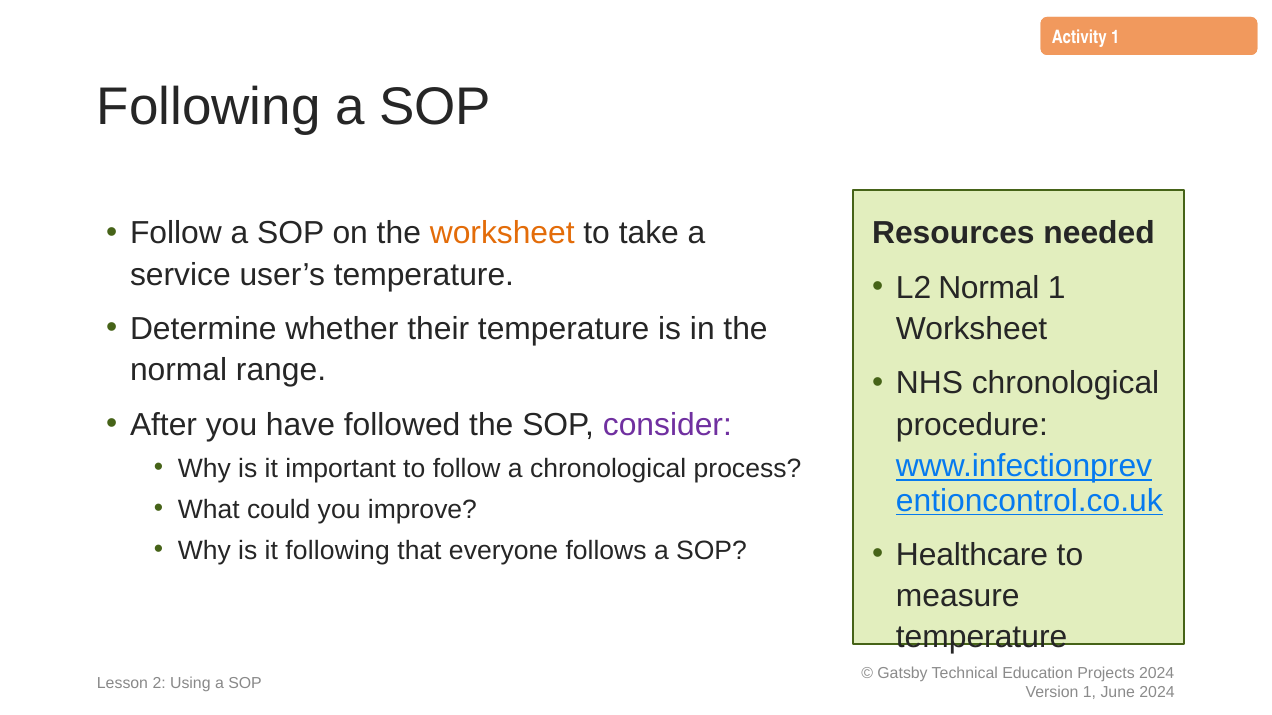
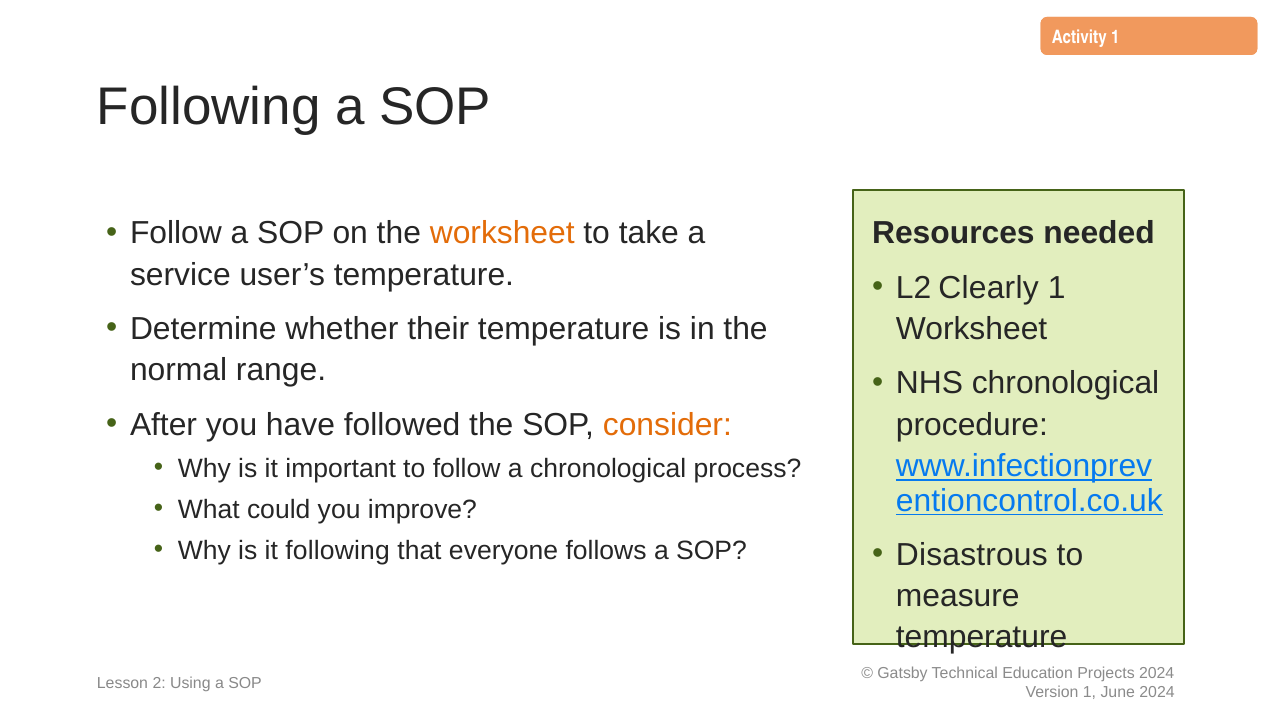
L2 Normal: Normal -> Clearly (989, 288)
consider colour: purple -> orange (667, 425)
Healthcare: Healthcare -> Disastrous (972, 555)
